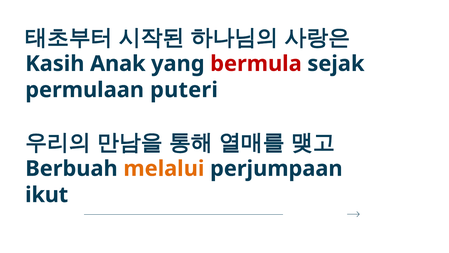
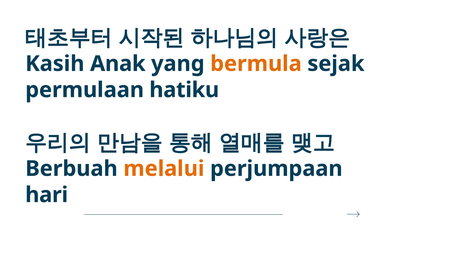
bermula colour: red -> orange (256, 64)
puteri: puteri -> hatiku (184, 90)
ikut: ikut -> hari (47, 195)
